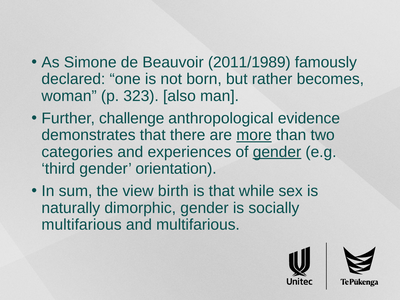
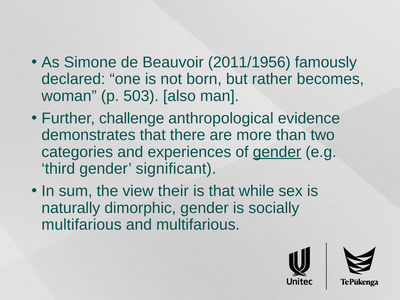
2011/1989: 2011/1989 -> 2011/1956 (249, 62)
323: 323 -> 503 (141, 96)
more underline: present -> none (254, 135)
orientation: orientation -> significant (176, 169)
birth: birth -> their (173, 191)
